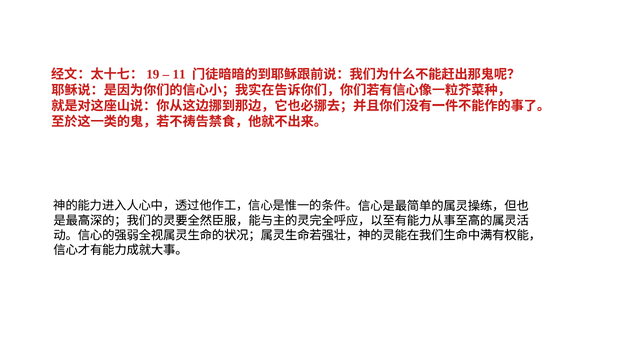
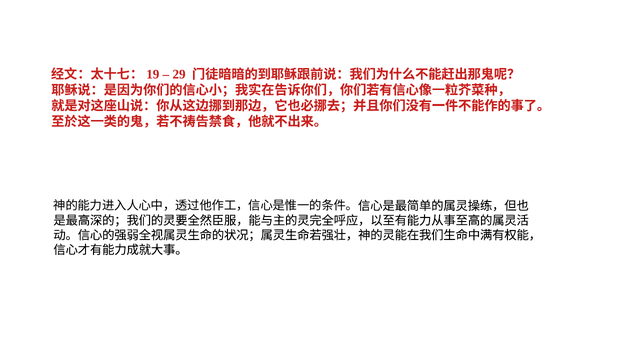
11: 11 -> 29 (179, 74)
